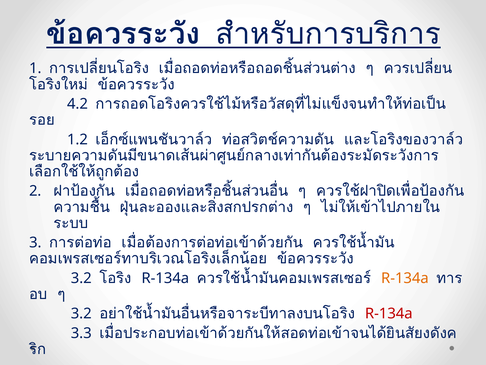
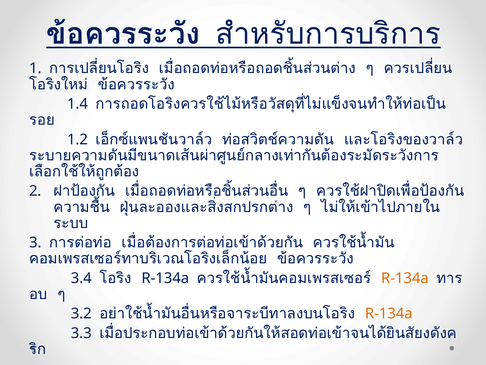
4.2: 4.2 -> 1.4 (77, 104)
3.2: 3.2 -> 3.4 (81, 278)
R-134a colour: red -> orange (389, 313)
